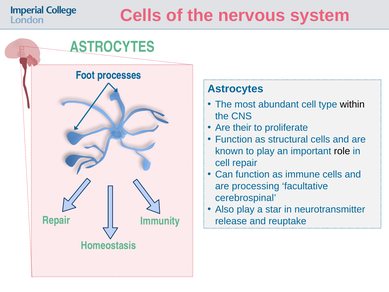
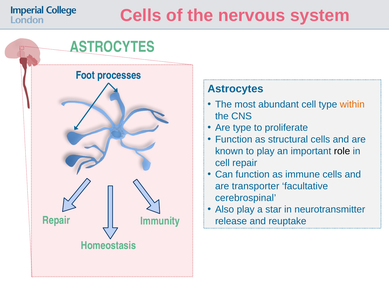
within colour: black -> orange (352, 104)
Are their: their -> type (242, 128)
processing: processing -> transporter (256, 186)
